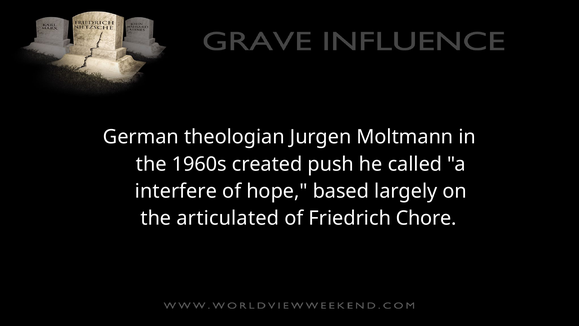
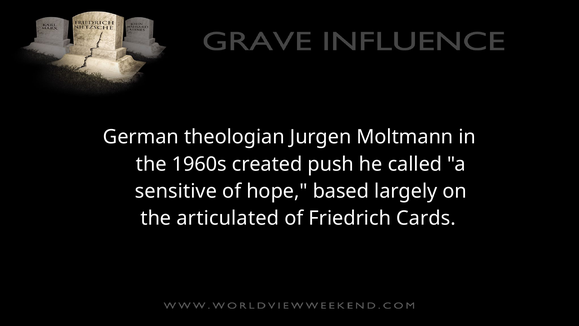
interfere: interfere -> sensitive (176, 191)
Chore: Chore -> Cards (426, 218)
